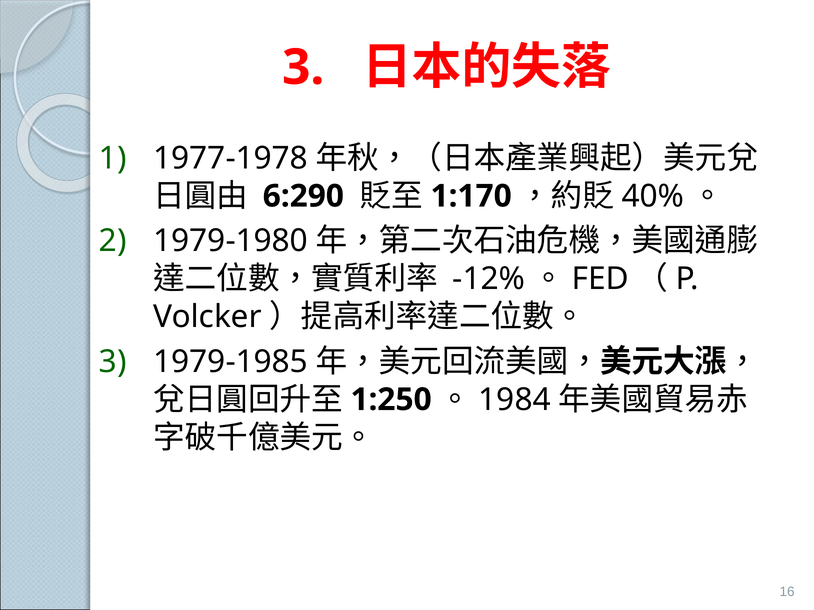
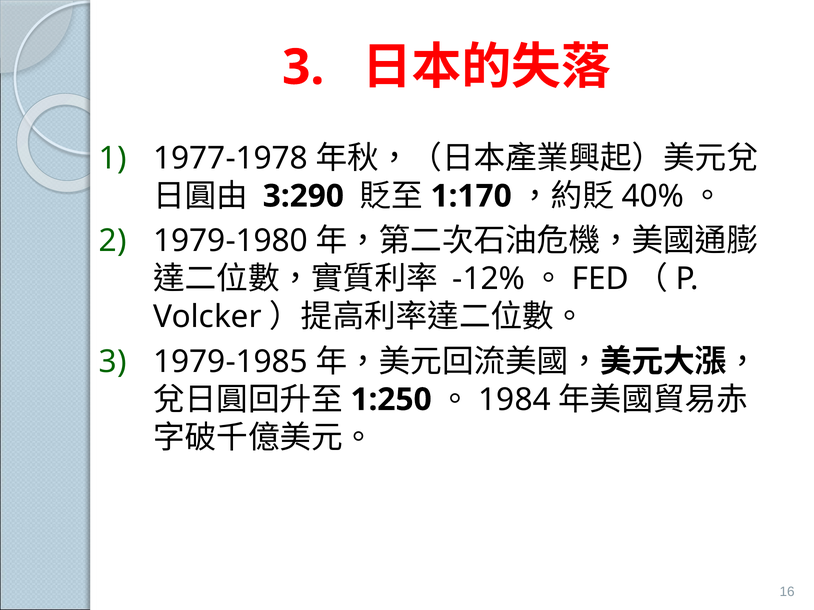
6:290: 6:290 -> 3:290 (303, 196)
